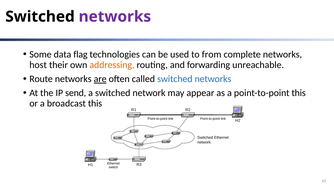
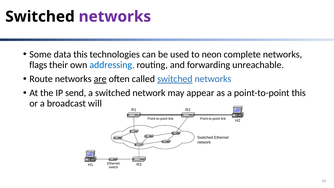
data flag: flag -> this (80, 54)
from: from -> neon (212, 54)
host: host -> flags (38, 65)
addressing colour: orange -> blue (112, 65)
switched underline: none -> present (175, 79)
broadcast this: this -> will (95, 103)
